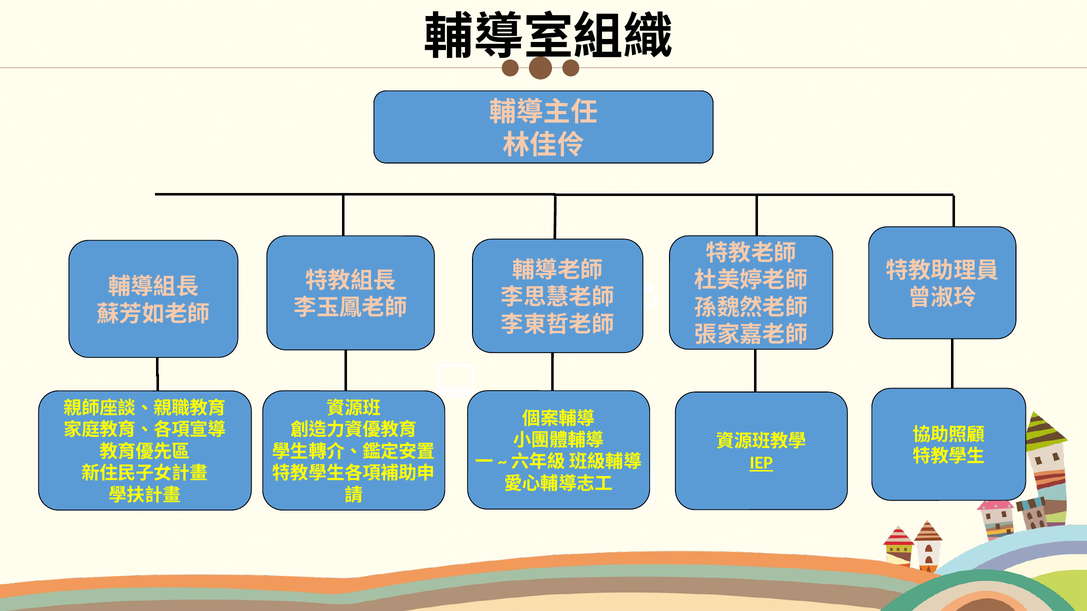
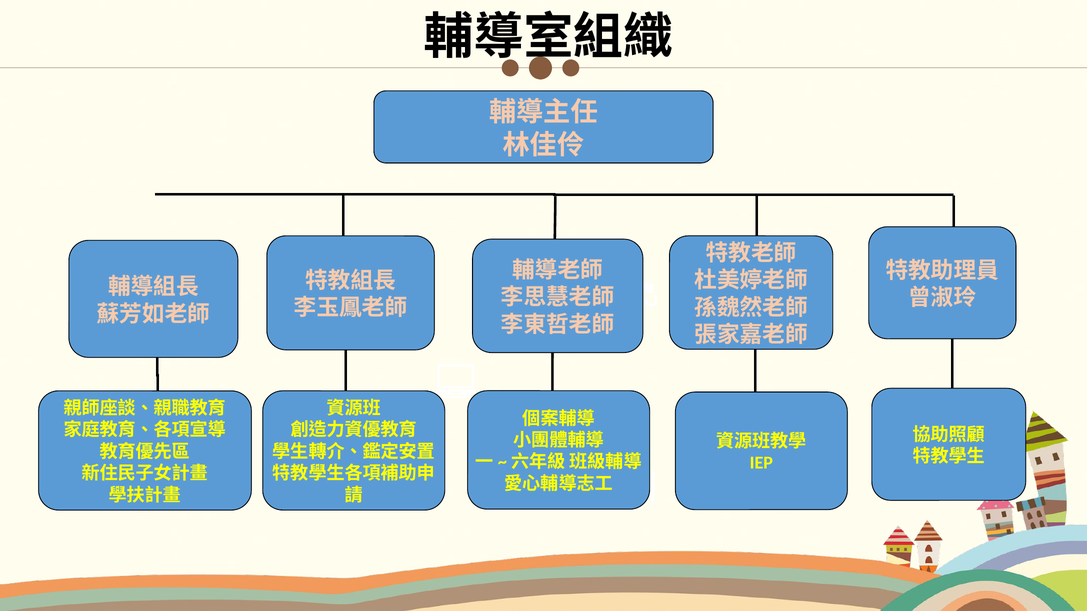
IEP underline: present -> none (761, 463)
